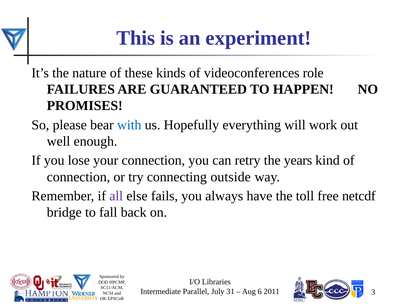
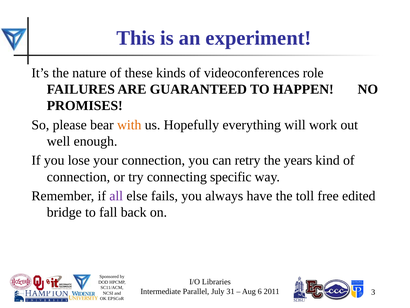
with colour: blue -> orange (129, 125)
outside: outside -> specific (231, 177)
netcdf: netcdf -> edited (359, 196)
